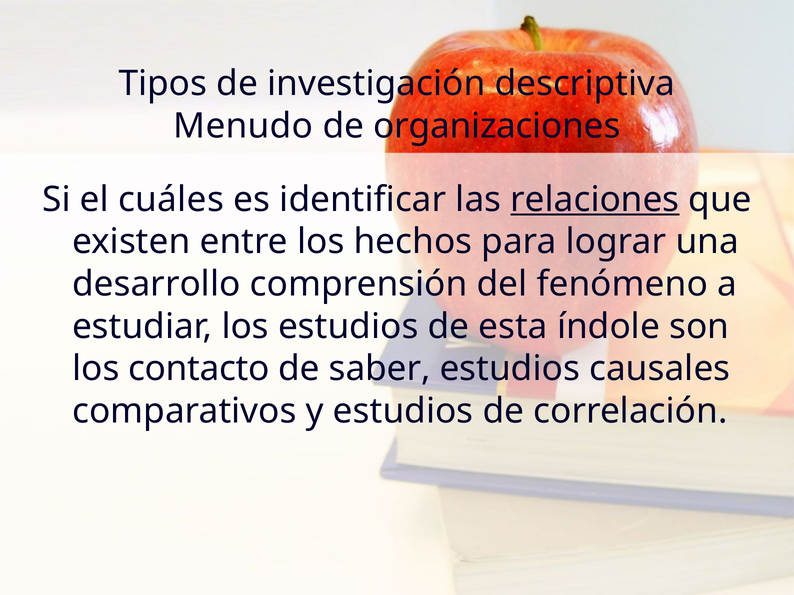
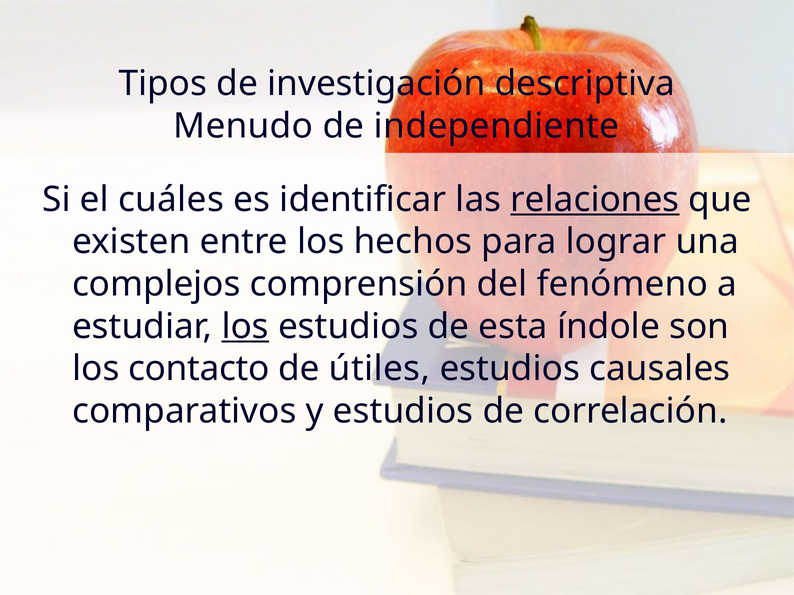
organizaciones: organizaciones -> independiente (497, 126)
desarrollo: desarrollo -> complejos (156, 284)
los underline: none -> present (245, 327)
saber: saber -> útiles (380, 369)
